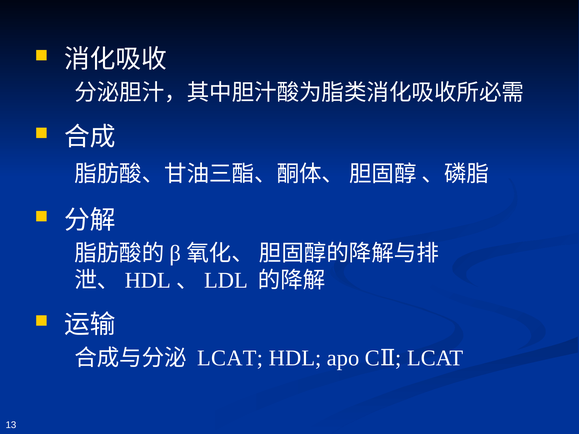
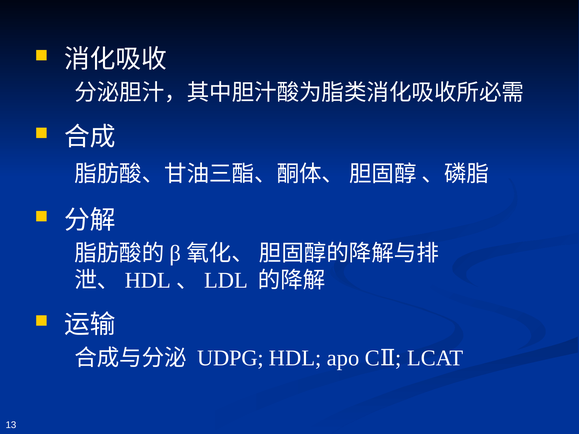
LCAT: LCAT -> UDPG (230, 358)
